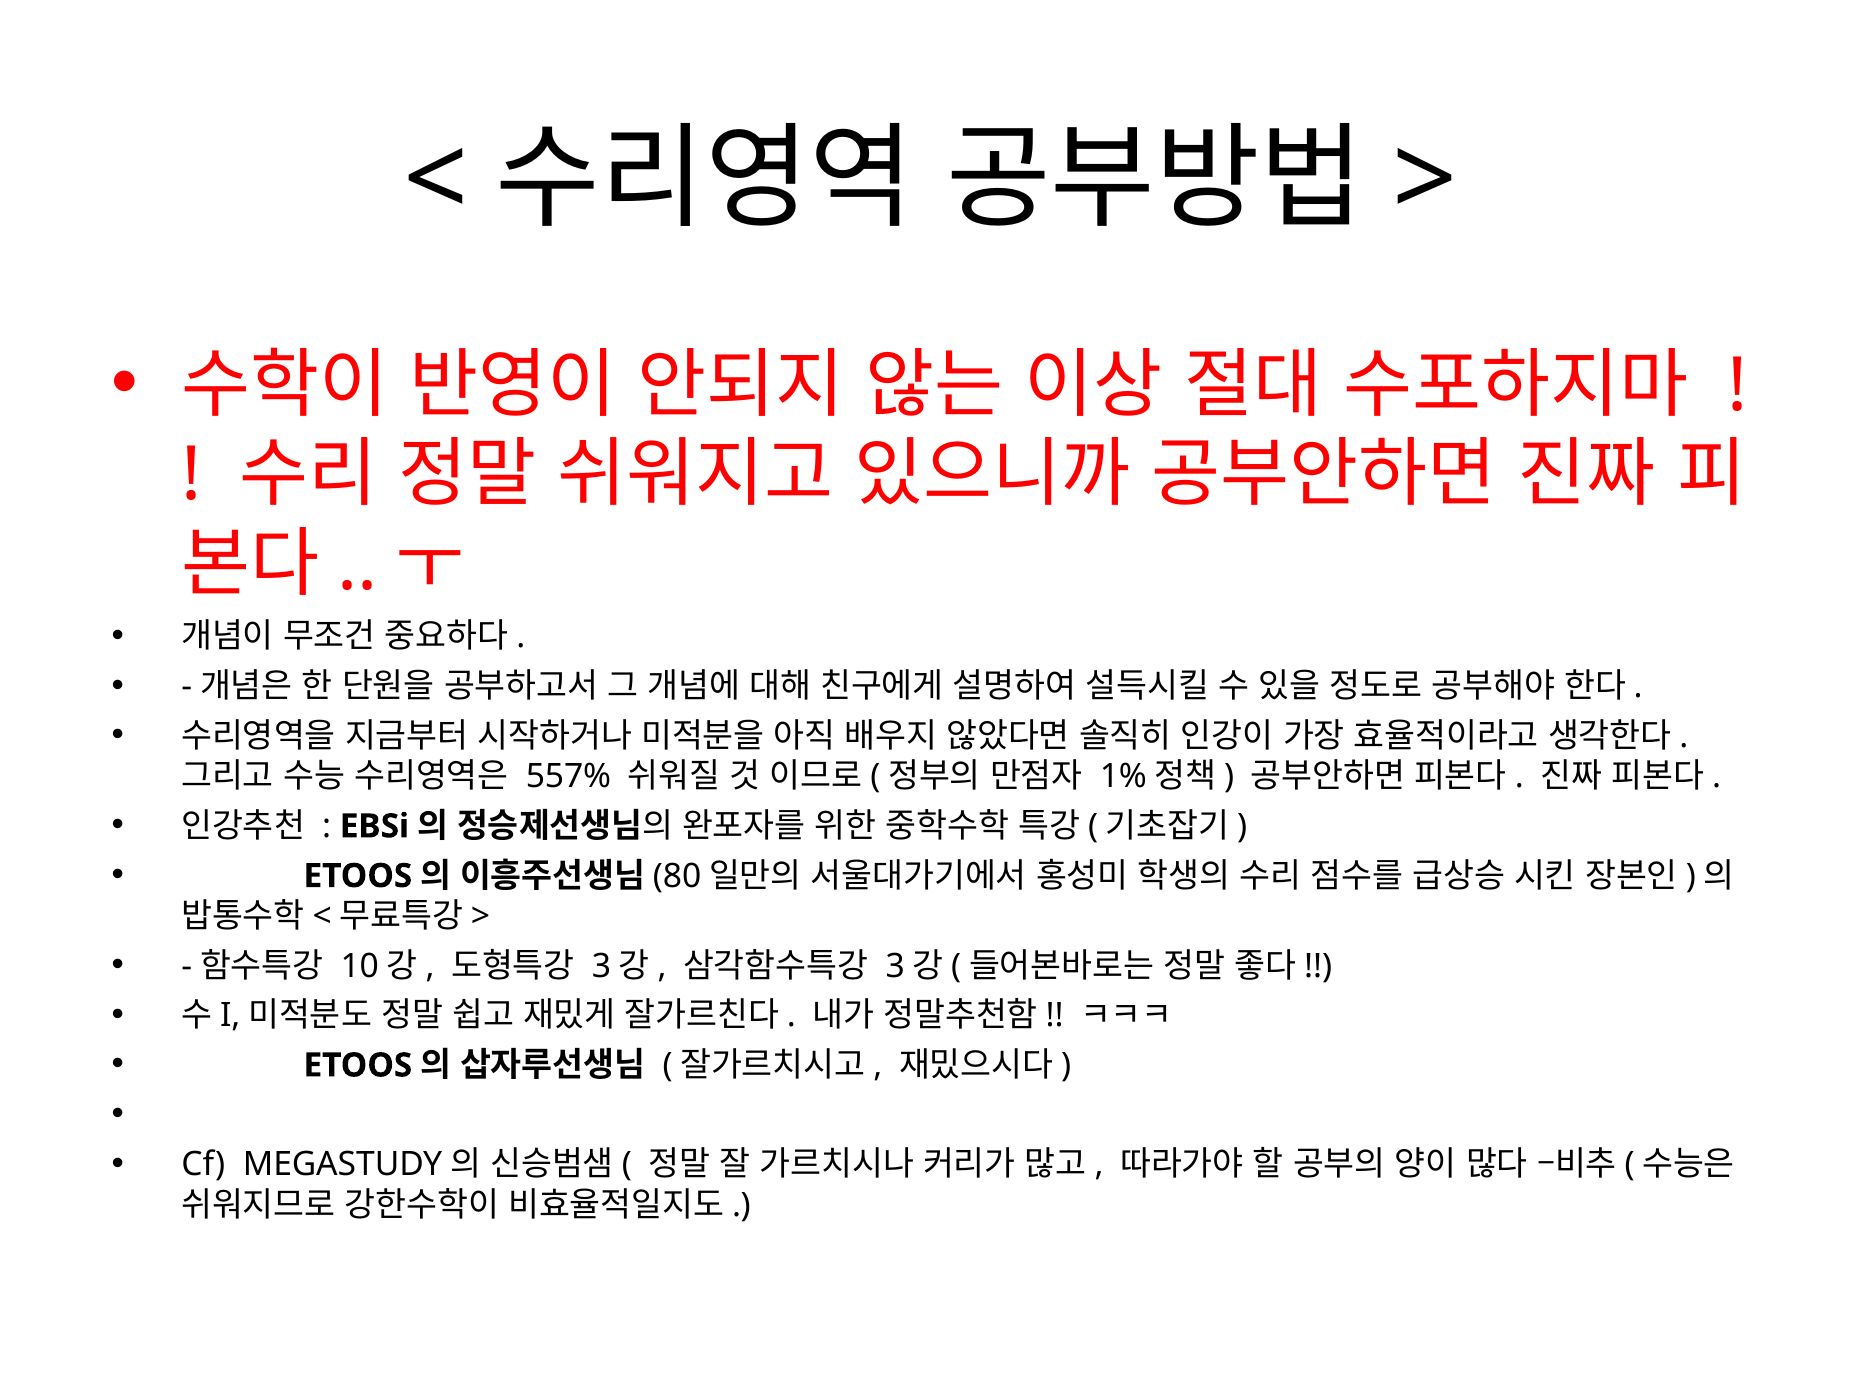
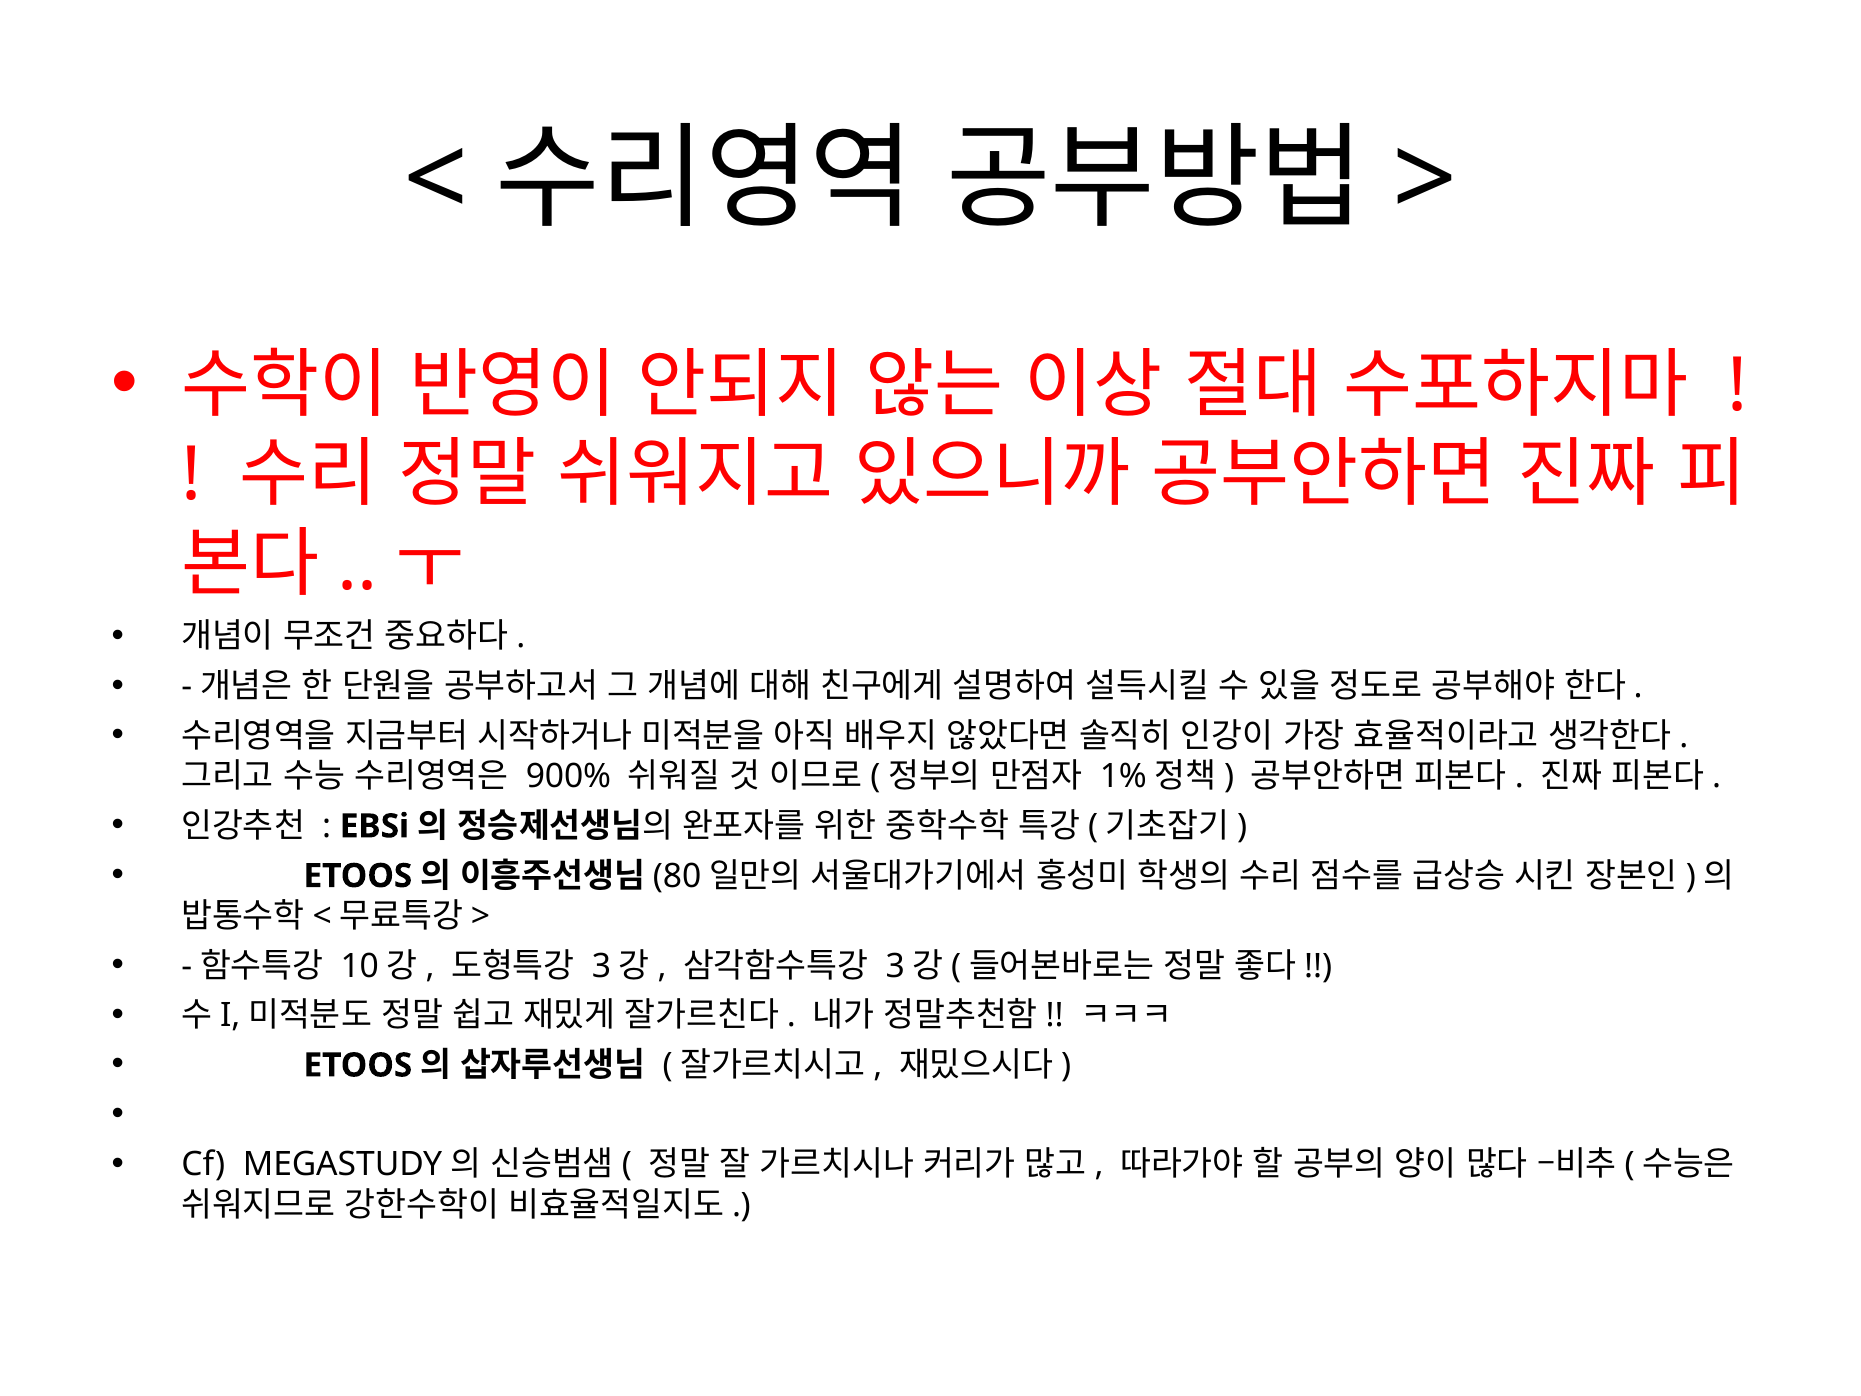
557%: 557% -> 900% (568, 776)
